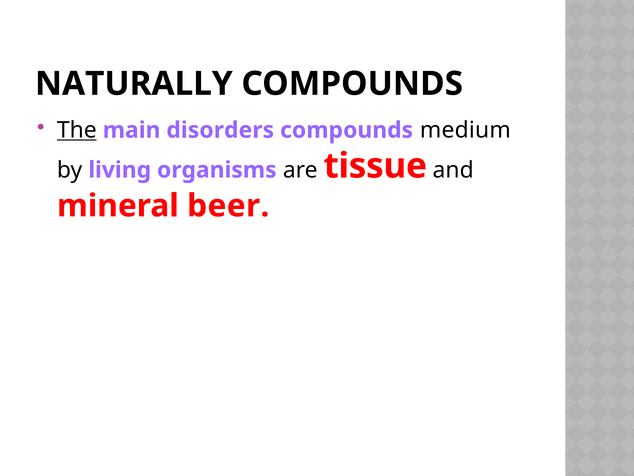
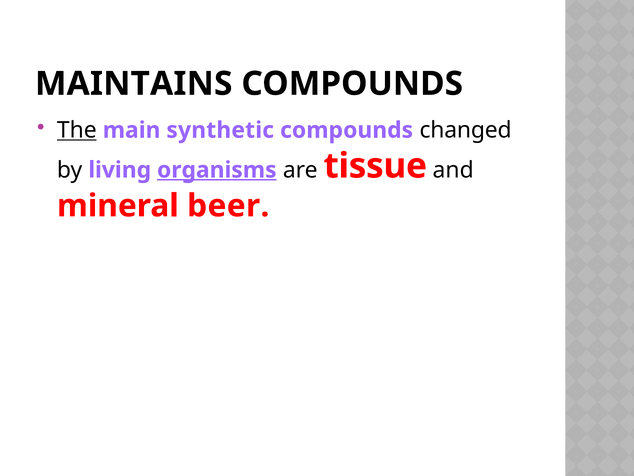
NATURALLY: NATURALLY -> MAINTAINS (134, 84)
disorders: disorders -> synthetic (220, 130)
medium: medium -> changed (466, 130)
organisms underline: none -> present (217, 170)
